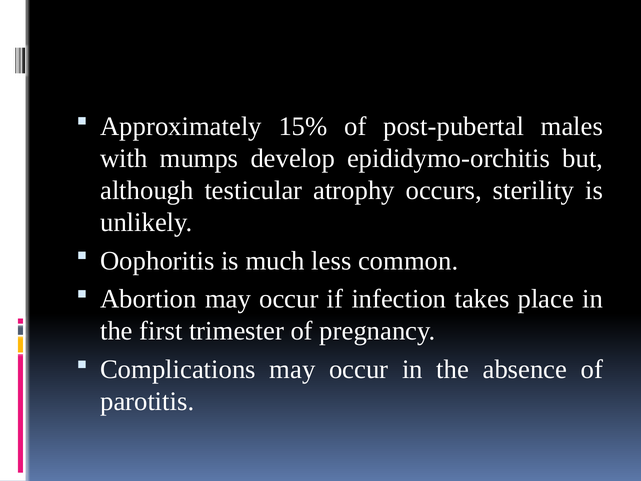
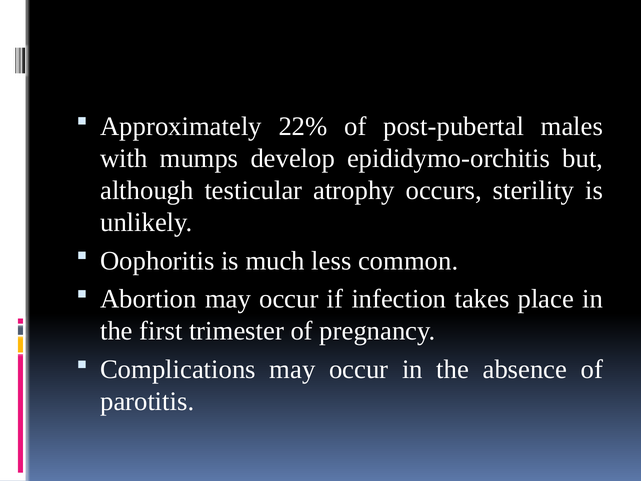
15%: 15% -> 22% (303, 126)
